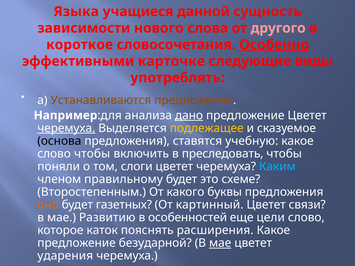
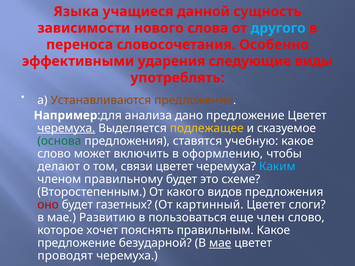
другого colour: pink -> light blue (278, 28)
короткое: короткое -> переноса (80, 45)
Особенно underline: present -> none (274, 45)
карточке: карточке -> ударения (172, 61)
дано underline: present -> none (189, 115)
основа colour: black -> green (59, 141)
слово чтобы: чтобы -> может (92, 154)
преследовать: преследовать -> оформлению (223, 154)
поняли: поняли -> делают (59, 167)
слоги: слоги -> связи (137, 167)
буквы: буквы -> видов (225, 192)
оно colour: orange -> red (48, 205)
связи: связи -> слоги (307, 205)
особенностей: особенностей -> пользоваться (188, 218)
цели: цели -> член (271, 218)
каток: каток -> хочет (102, 230)
расширения: расширения -> правильным (215, 230)
ударения: ударения -> проводят (65, 256)
